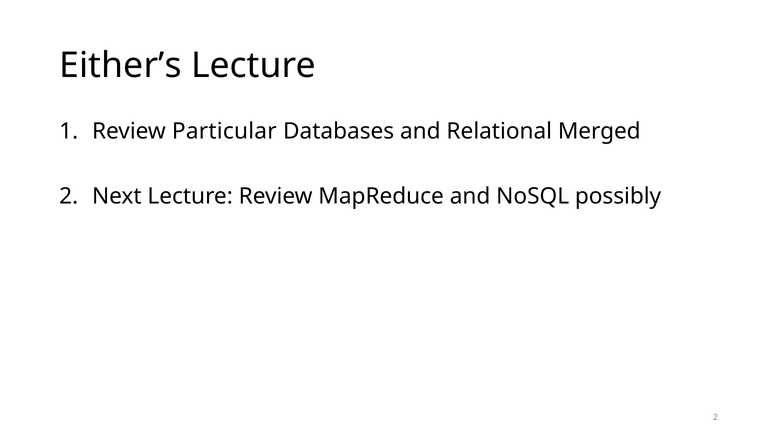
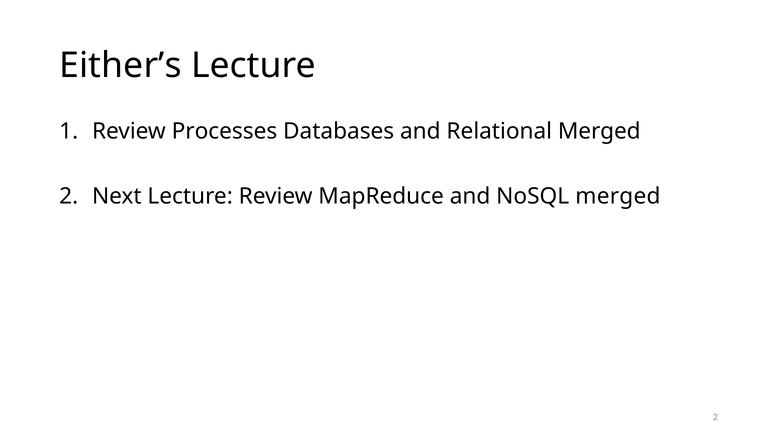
Particular: Particular -> Processes (224, 131)
NoSQL possibly: possibly -> merged (618, 196)
